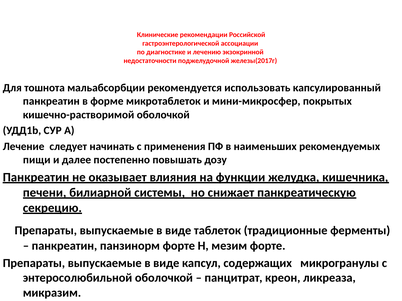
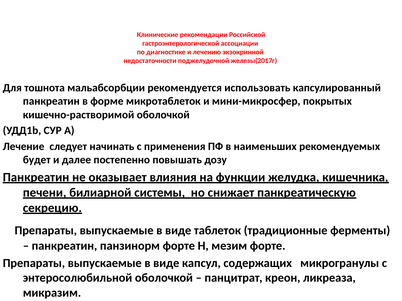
пищи: пищи -> будет (37, 160)
